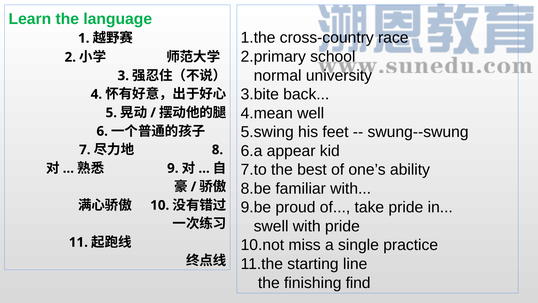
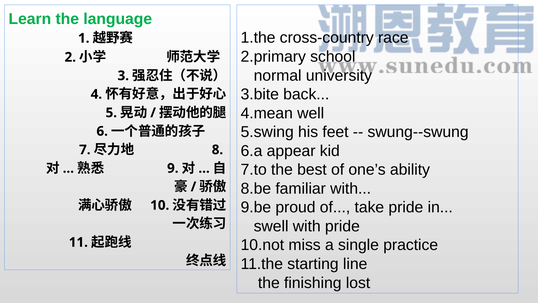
find: find -> lost (358, 282)
